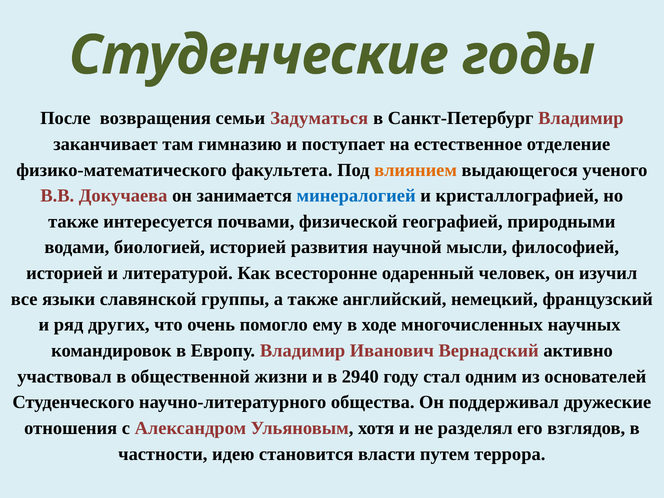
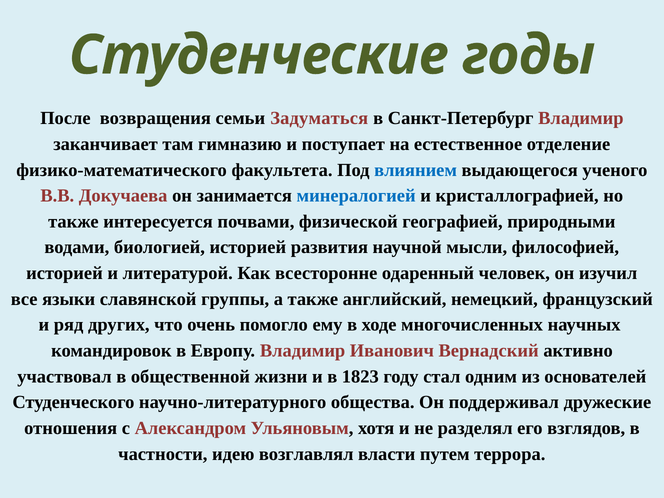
влиянием colour: orange -> blue (416, 170)
2940: 2940 -> 1823 (360, 377)
становится: становится -> возглавлял (306, 454)
